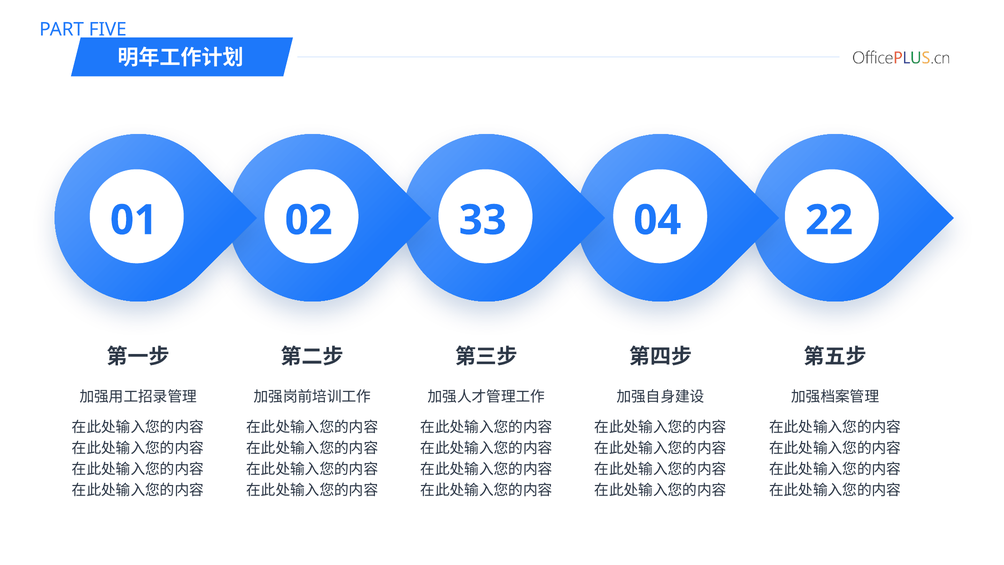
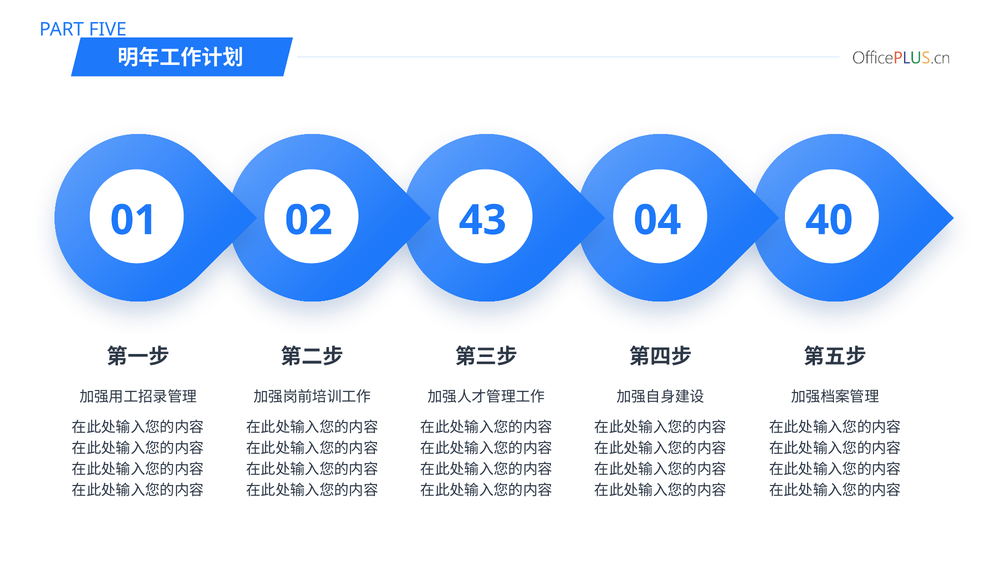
33: 33 -> 43 (483, 220)
22: 22 -> 40 (829, 220)
